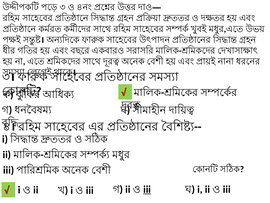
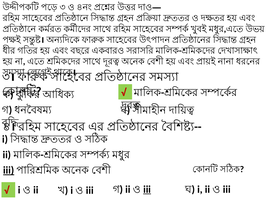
iii underline: none -> present (9, 170)
